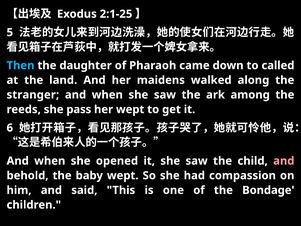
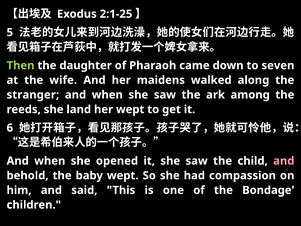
Then colour: light blue -> light green (21, 65)
called: called -> seven (278, 65)
land: land -> wife (63, 80)
pass: pass -> land (79, 109)
